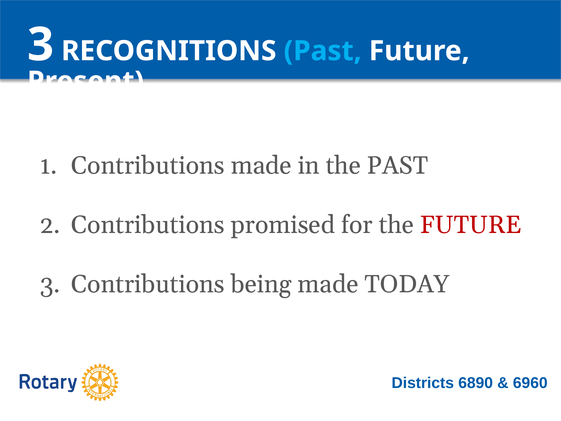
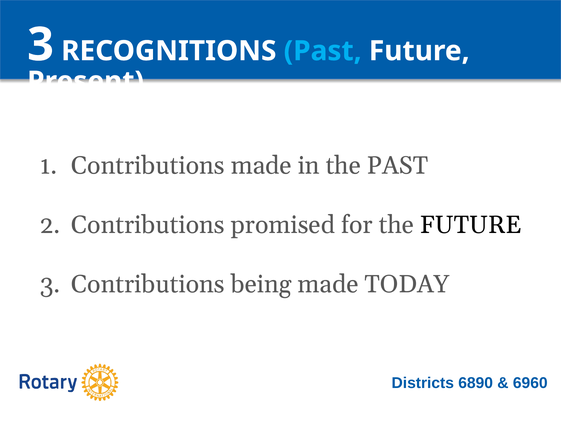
FUTURE colour: red -> black (471, 225)
